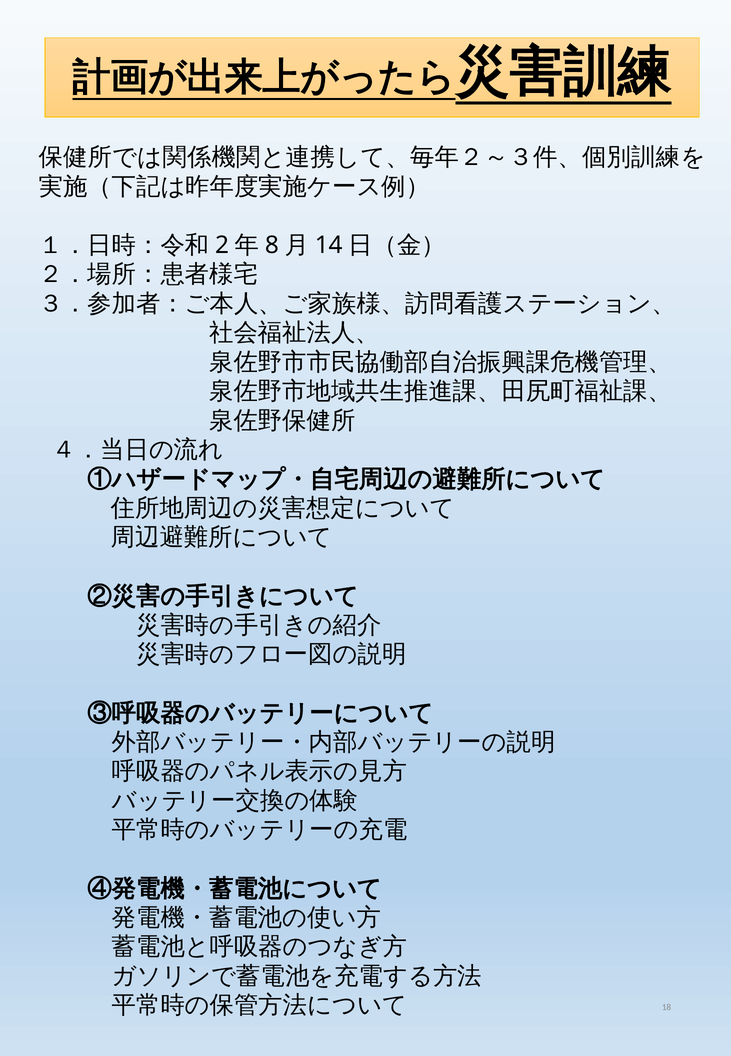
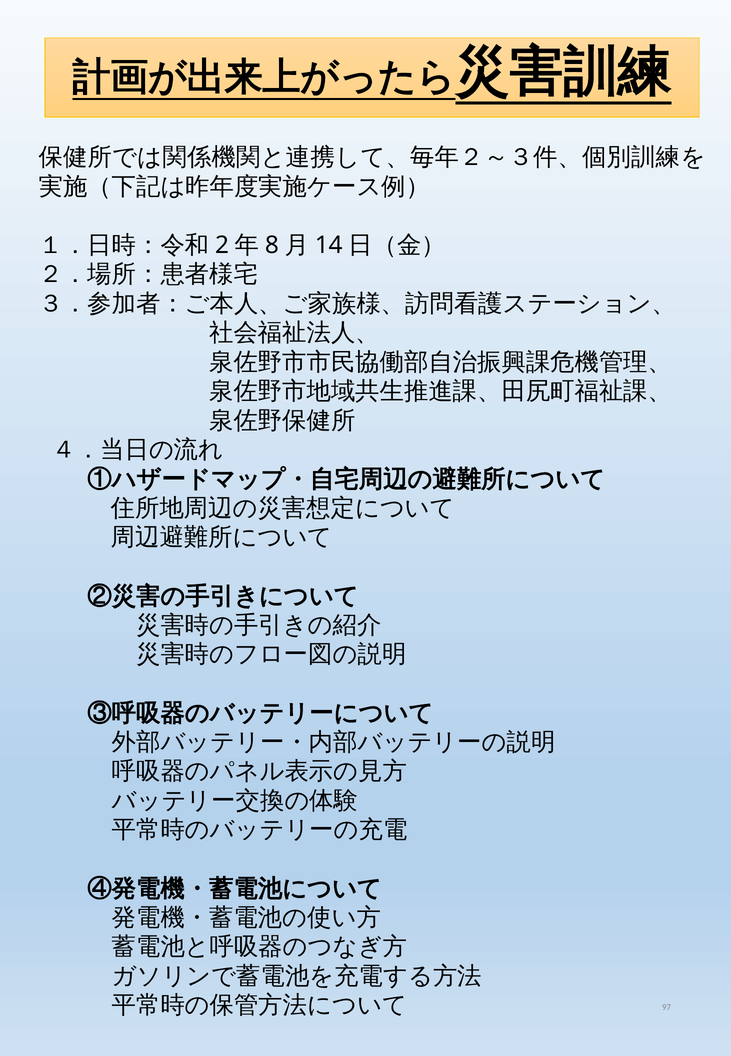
18: 18 -> 97 (666, 1007)
